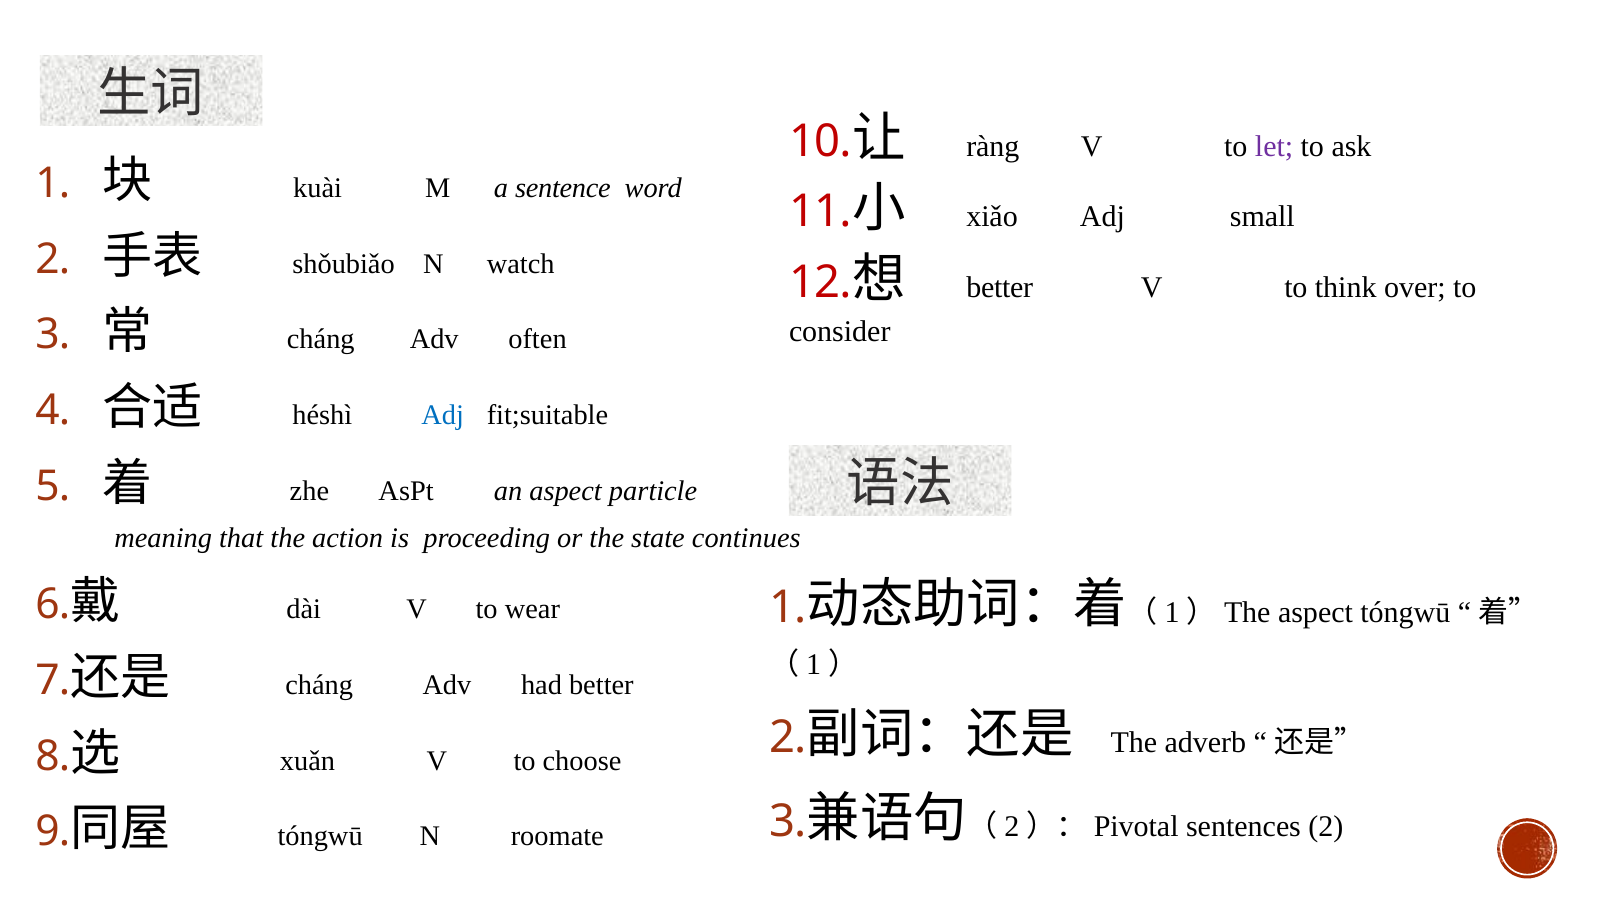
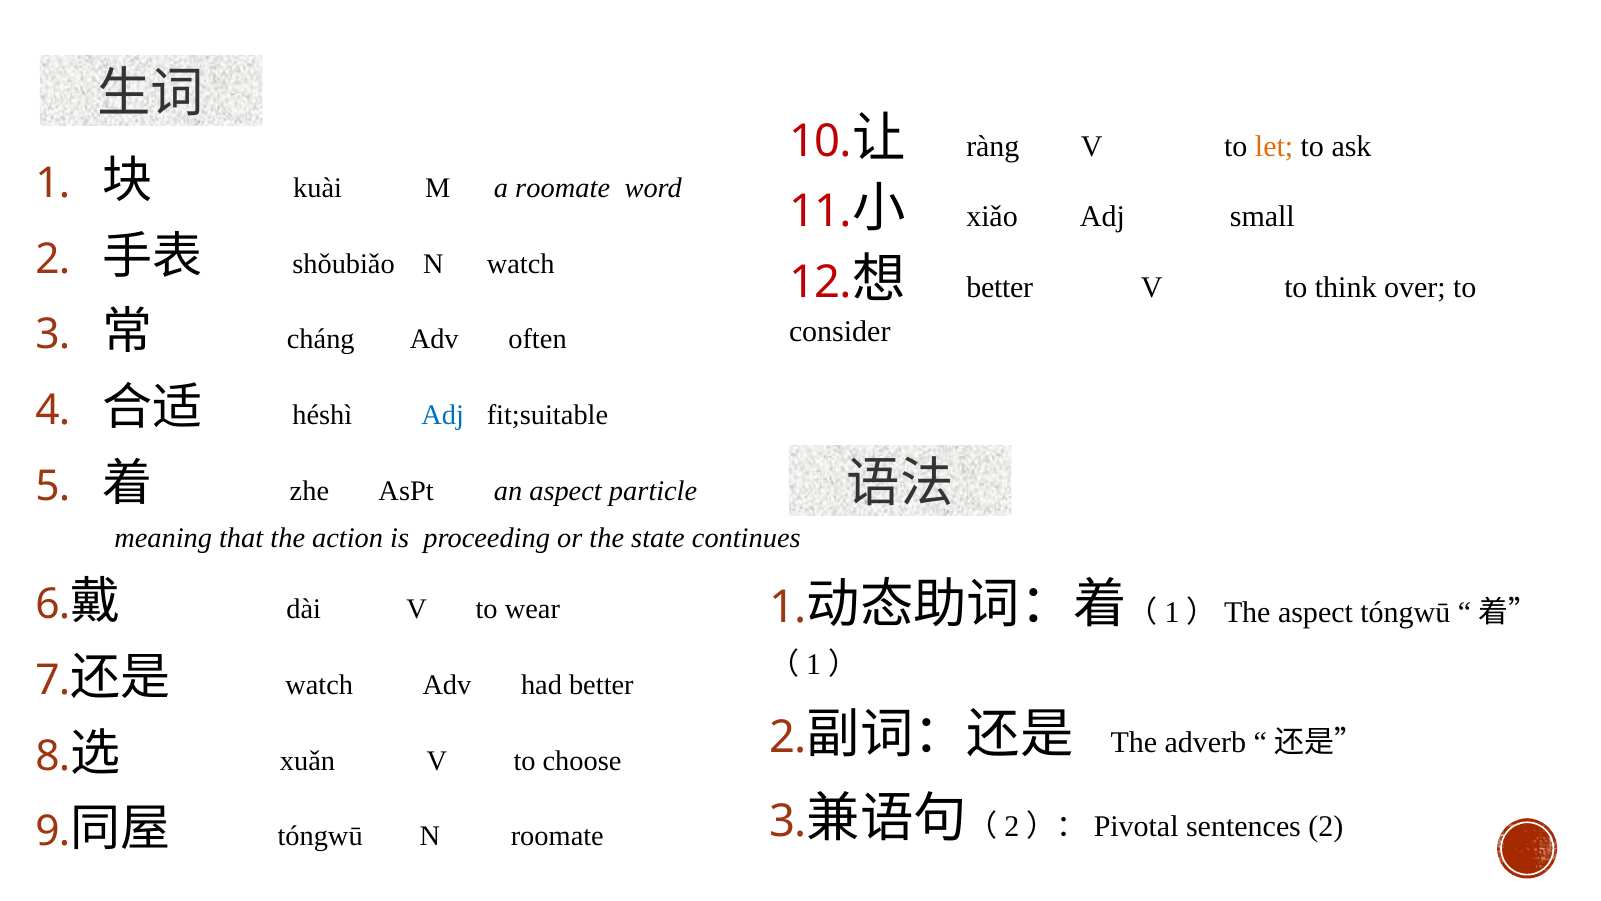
let colour: purple -> orange (1274, 146)
a sentence: sentence -> roomate (563, 188)
cháng: cháng -> watch (319, 685)
